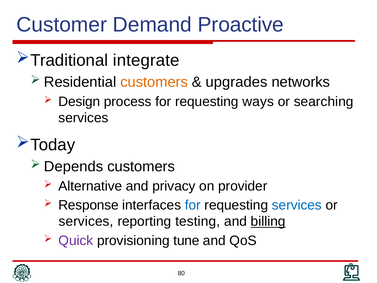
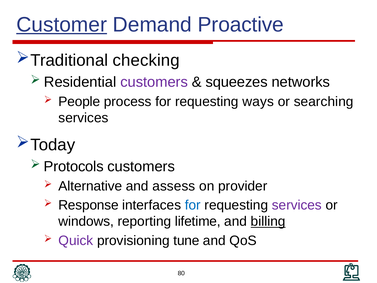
Customer underline: none -> present (62, 25)
integrate: integrate -> checking (146, 60)
customers colour: orange -> purple (154, 82)
upgrades: upgrades -> squeezes (237, 82)
Design: Design -> People (79, 101)
Depends: Depends -> Protocols (74, 166)
privacy: privacy -> assess (174, 186)
services colour: blue -> purple (297, 205)
services: services -> windows (86, 221)
testing: testing -> lifetime (198, 221)
